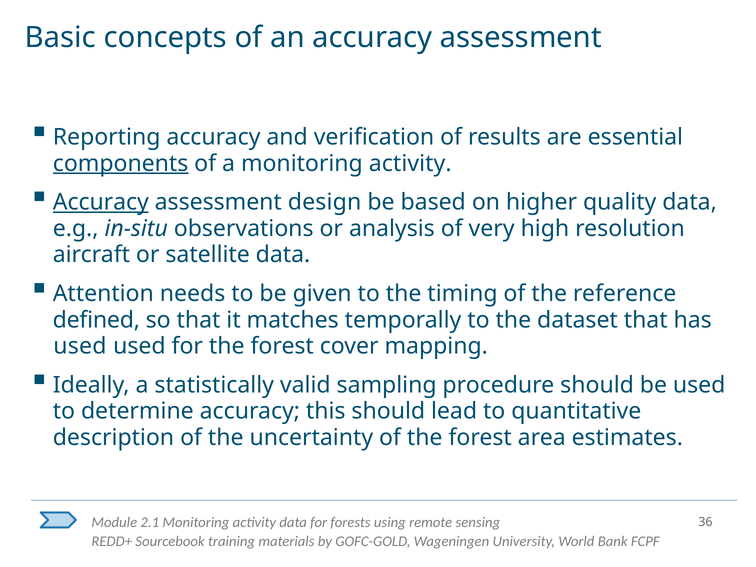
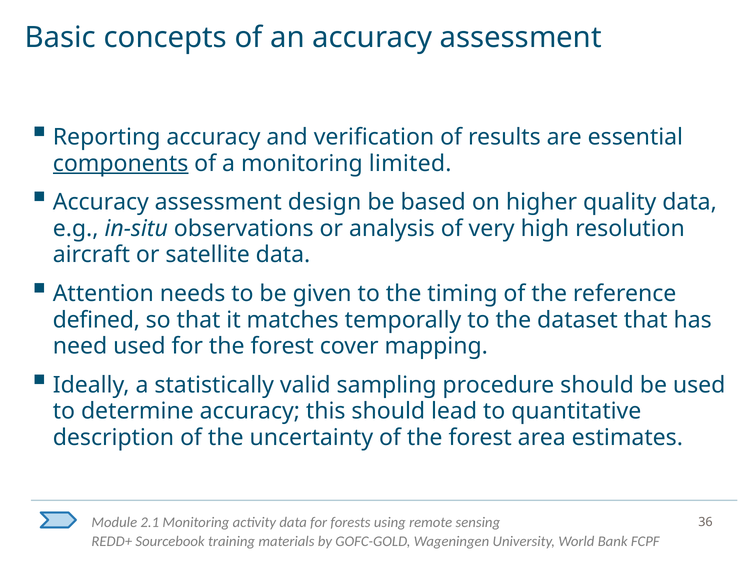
a monitoring activity: activity -> limited (410, 163)
Accuracy underline: present -> none (101, 202)
used: used -> need (80, 346)
